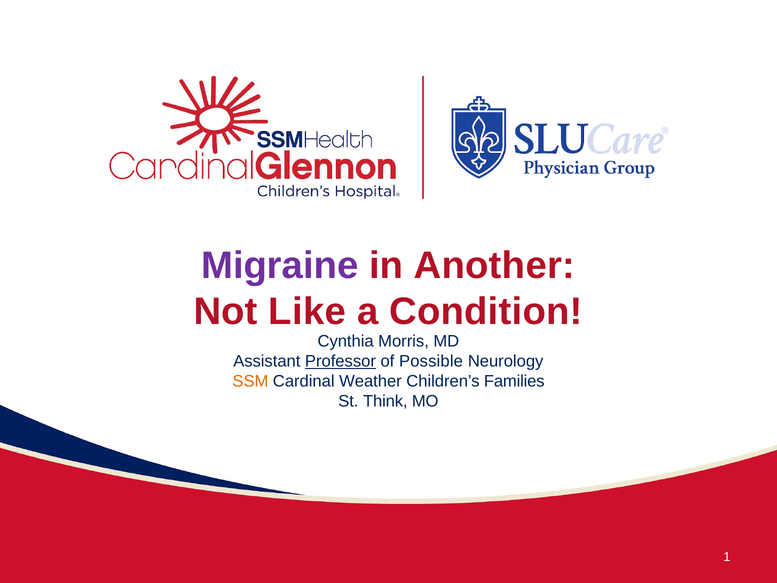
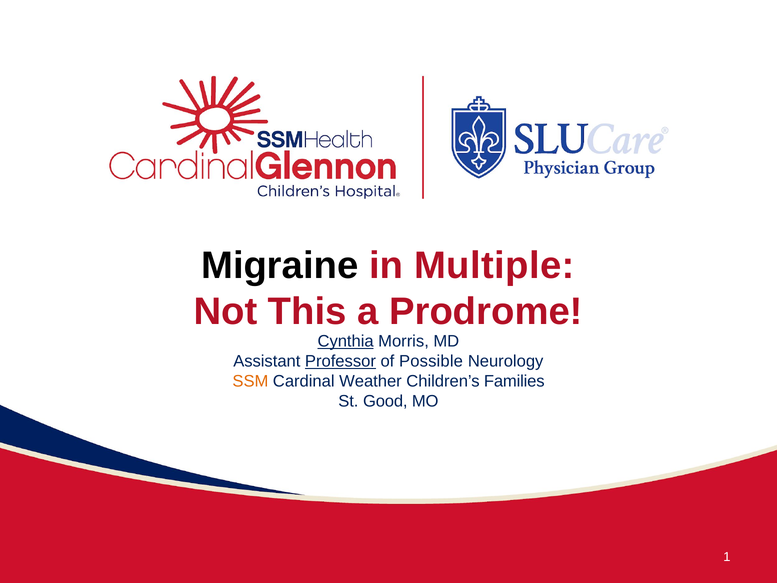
Migraine colour: purple -> black (280, 265)
Another: Another -> Multiple (494, 265)
Like: Like -> This (307, 311)
Condition: Condition -> Prodrome (486, 311)
Cynthia underline: none -> present (346, 341)
Think: Think -> Good (385, 401)
